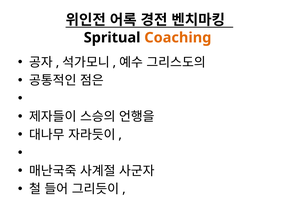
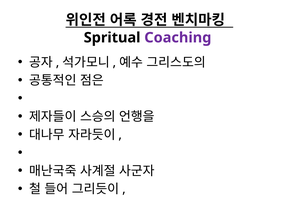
Coaching colour: orange -> purple (178, 38)
